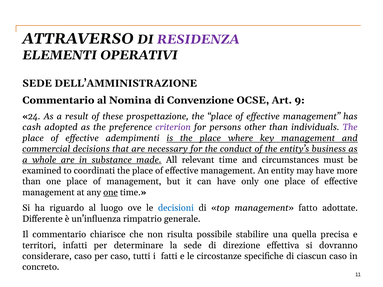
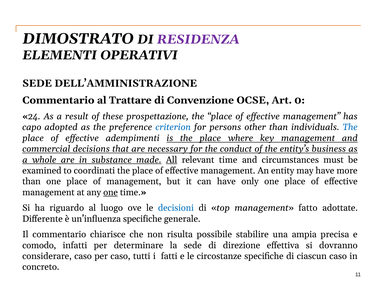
ATTRAVERSO: ATTRAVERSO -> DIMOSTRATO (78, 39)
Nomina: Nomina -> Trattare (130, 100)
9: 9 -> 0 (300, 100)
cash: cash -> capo (32, 127)
criterion colour: purple -> blue (173, 127)
The colour: purple -> blue (350, 127)
All underline: none -> present (172, 160)
un’influenza rimpatrio: rimpatrio -> specifiche (142, 219)
quella: quella -> ampia (304, 235)
territori: territori -> comodo (39, 246)
